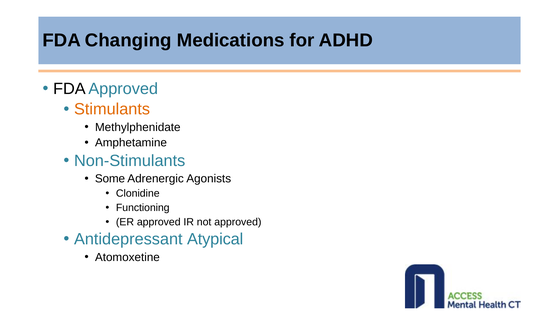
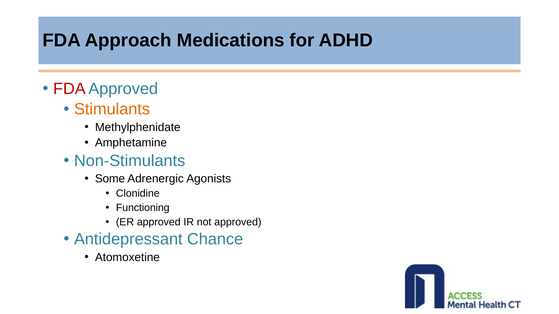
Changing: Changing -> Approach (128, 40)
FDA colour: black -> red (69, 89)
Atypical: Atypical -> Chance (215, 240)
